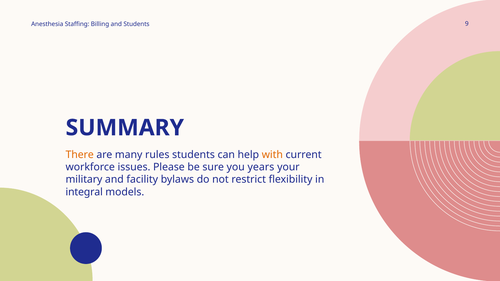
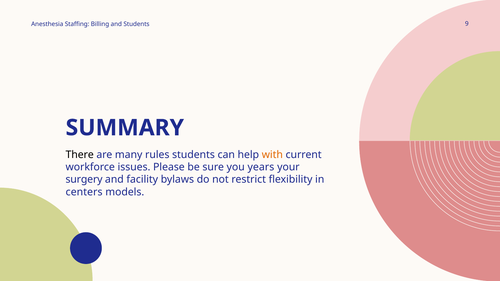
There colour: orange -> black (80, 155)
military: military -> surgery (84, 180)
integral: integral -> centers (84, 192)
